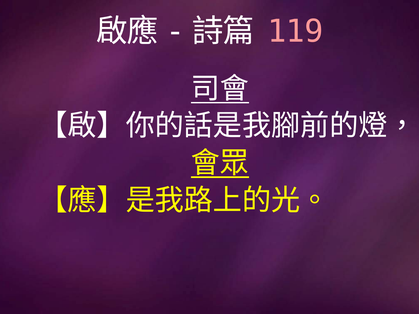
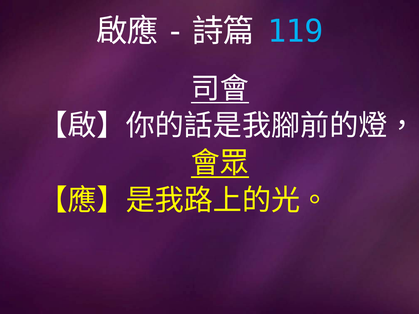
119 colour: pink -> light blue (295, 32)
